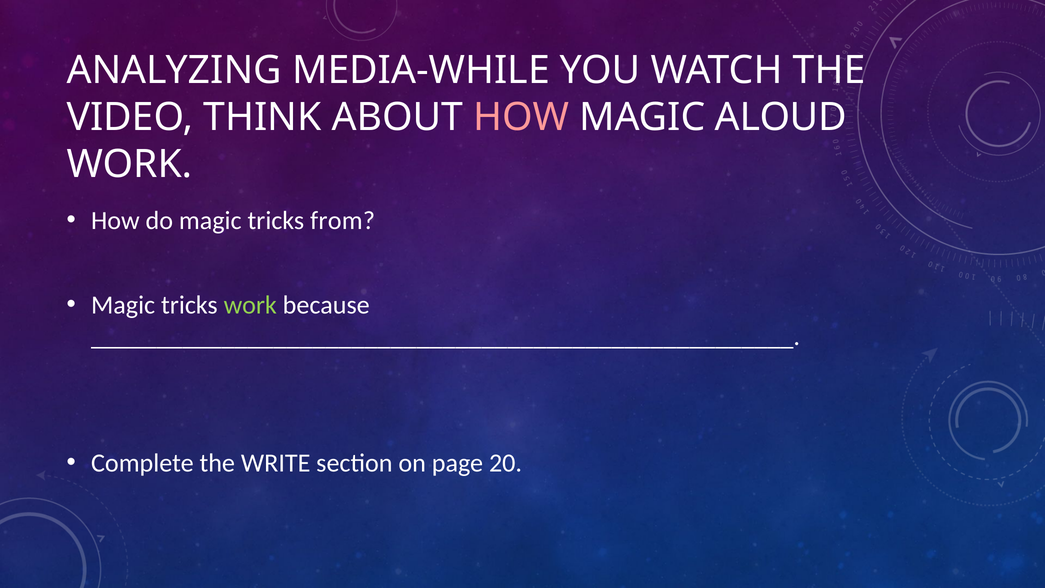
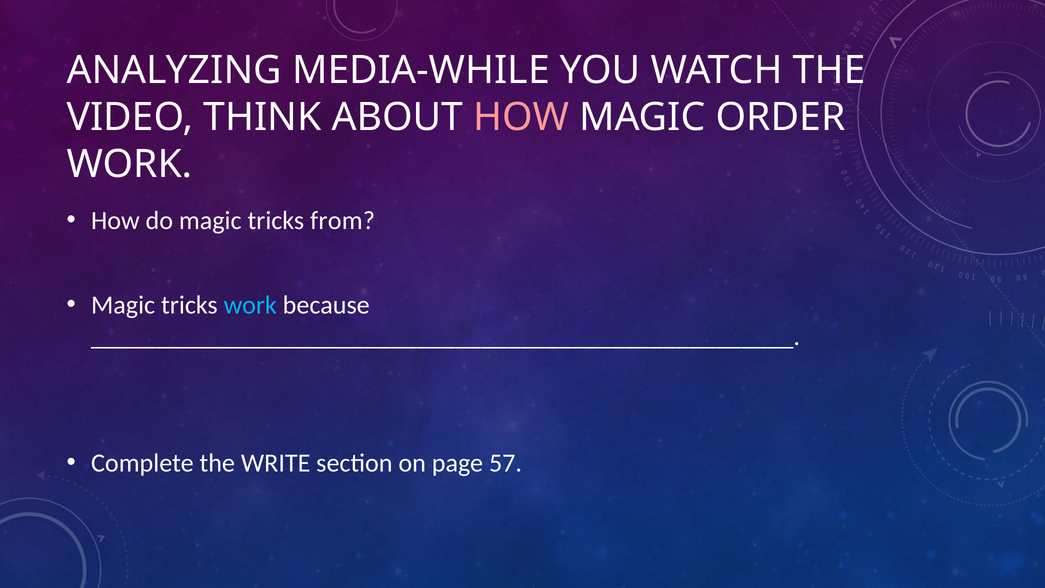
ALOUD: ALOUD -> ORDER (781, 117)
work colour: light green -> light blue (250, 305)
20: 20 -> 57 (506, 463)
